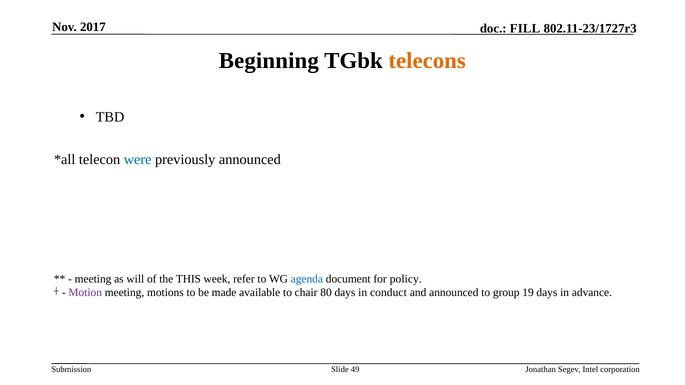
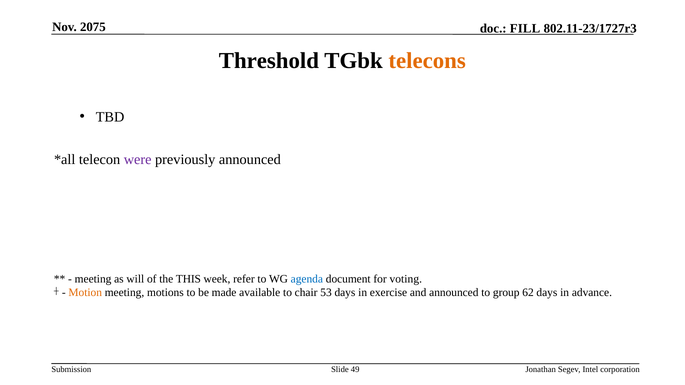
2017: 2017 -> 2075 (93, 27)
Beginning: Beginning -> Threshold (269, 61)
were colour: blue -> purple (138, 160)
policy: policy -> voting (406, 279)
Motion colour: purple -> orange (85, 293)
80: 80 -> 53 (326, 293)
conduct: conduct -> exercise (388, 293)
19: 19 -> 62 (528, 293)
